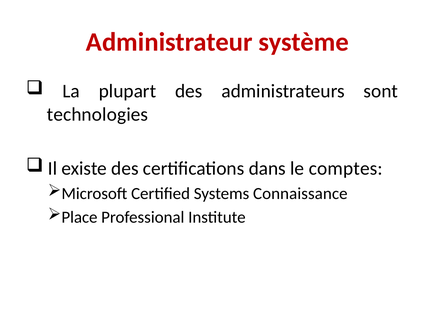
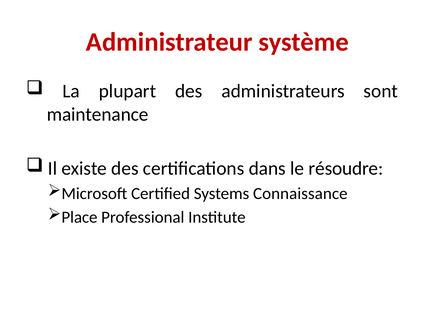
technologies: technologies -> maintenance (98, 114)
comptes: comptes -> résoudre (346, 169)
